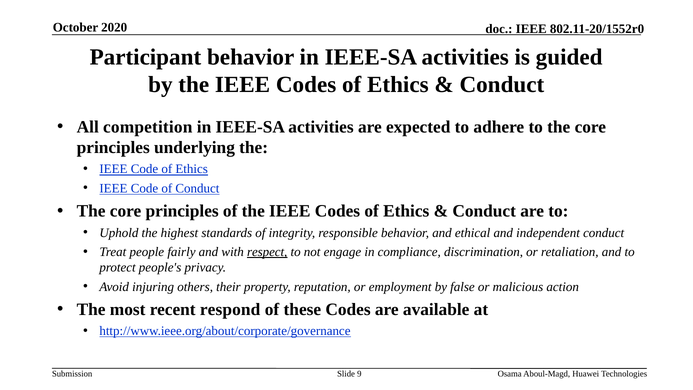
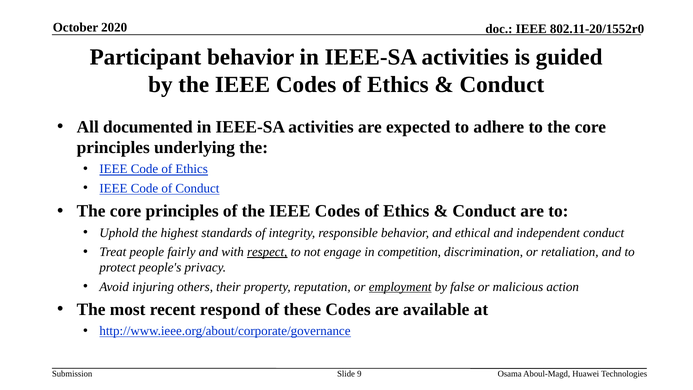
competition: competition -> documented (148, 127)
compliance: compliance -> competition (409, 252)
employment underline: none -> present (400, 287)
